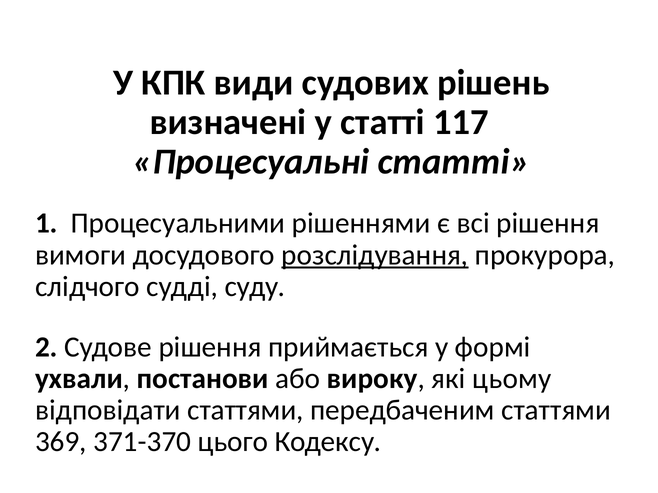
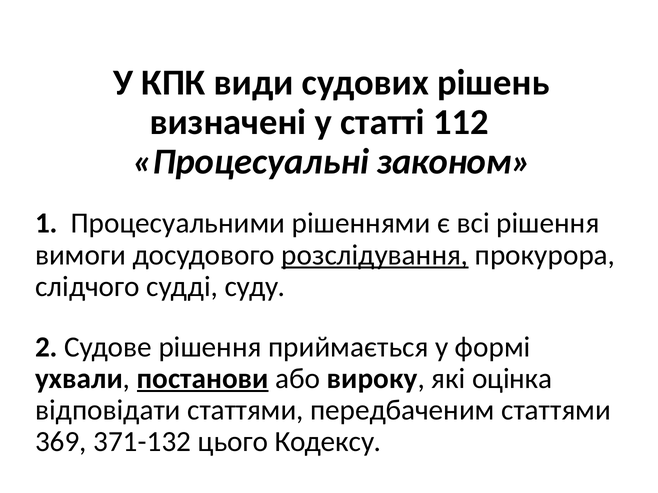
117: 117 -> 112 (461, 122)
Процесуальні статті: статті -> законом (454, 162)
постанови underline: none -> present (203, 379)
цьому: цьому -> оцінка (512, 379)
371-370: 371-370 -> 371-132 (142, 442)
